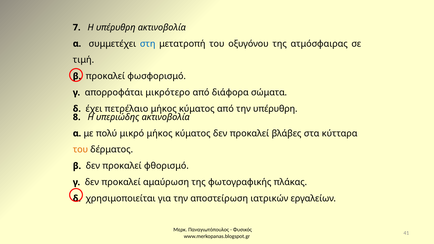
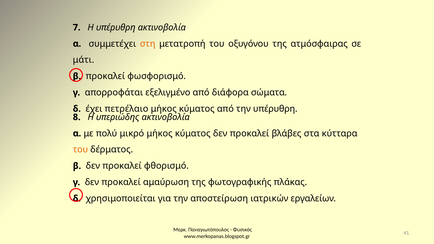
στη colour: blue -> orange (148, 44)
τιμή: τιμή -> μάτι (84, 60)
μικρότερο: μικρότερο -> εξελιγμένο (168, 93)
